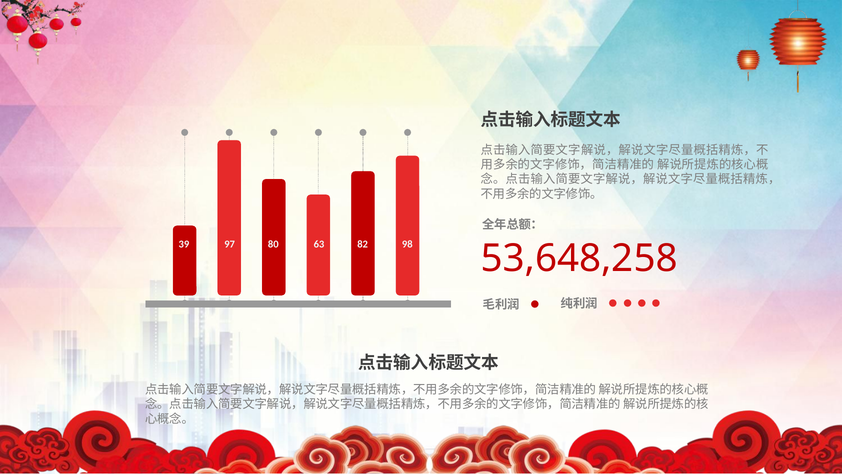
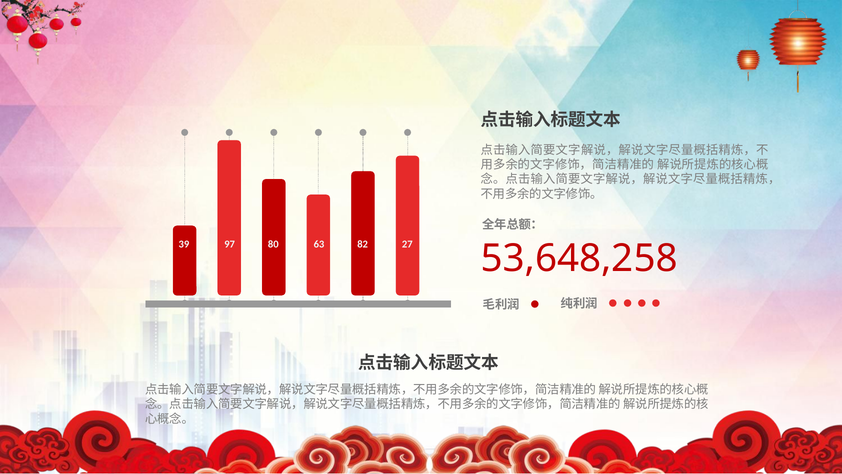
98: 98 -> 27 (407, 244)
